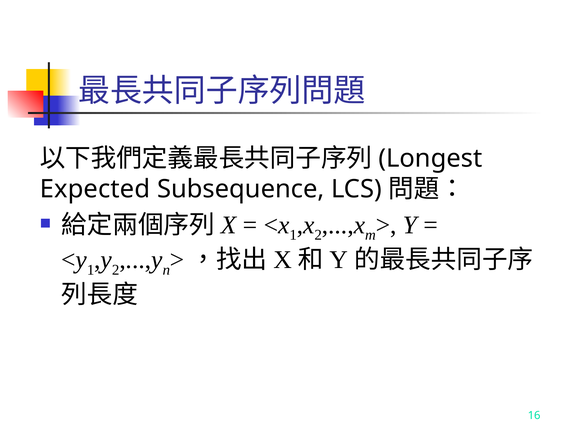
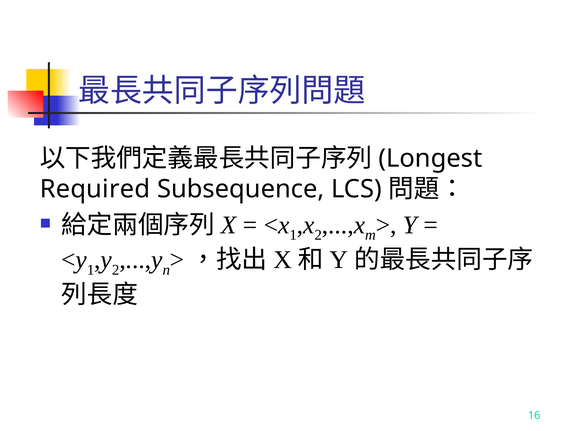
Expected: Expected -> Required (95, 189)
